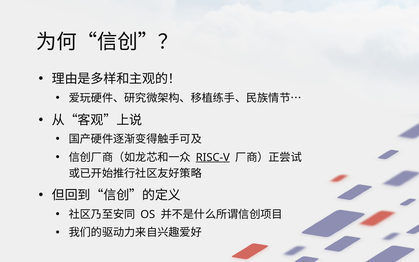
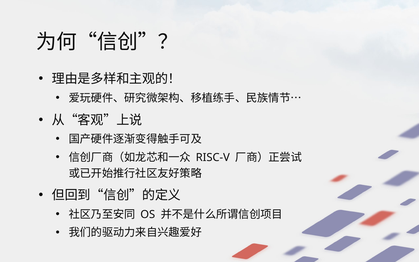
RISC-V underline: present -> none (213, 157)
